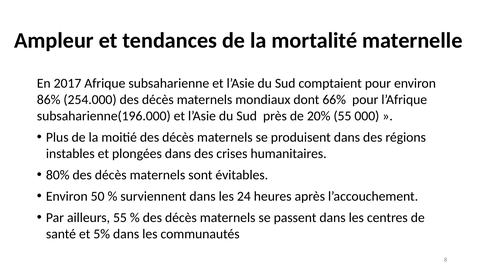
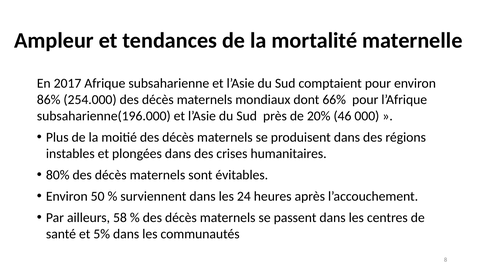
20% 55: 55 -> 46 (342, 116)
ailleurs 55: 55 -> 58 (120, 218)
